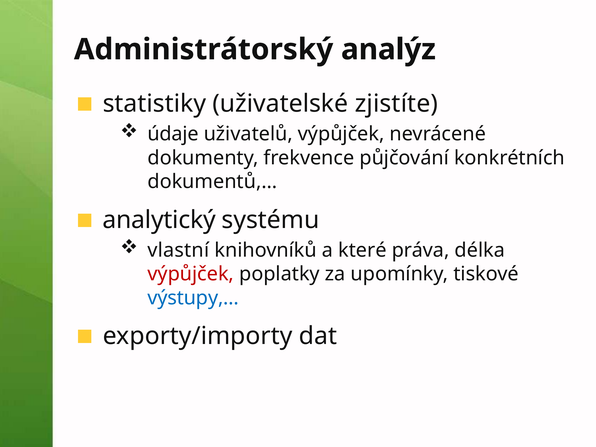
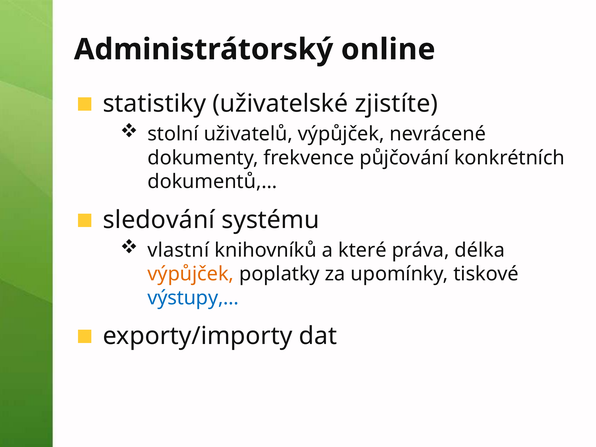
analýz: analýz -> online (388, 49)
údaje: údaje -> stolní (173, 134)
analytický: analytický -> sledování (159, 220)
výpůjček colour: red -> orange (191, 274)
